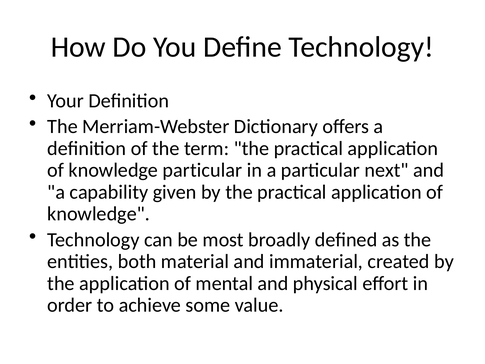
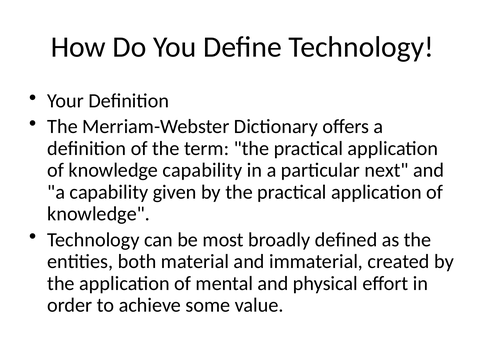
knowledge particular: particular -> capability (202, 170)
